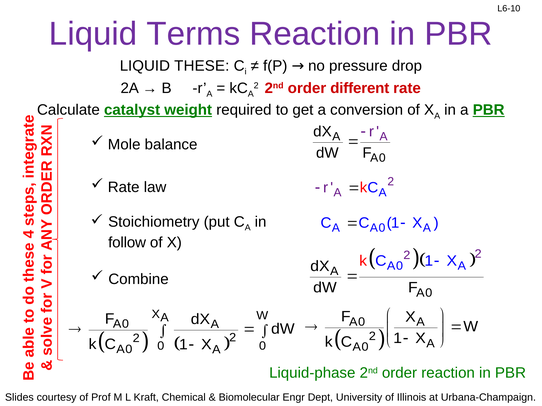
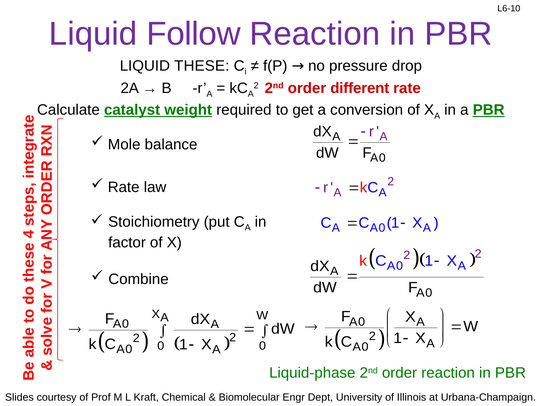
Terms: Terms -> Follow (194, 34)
follow: follow -> factor (127, 243)
